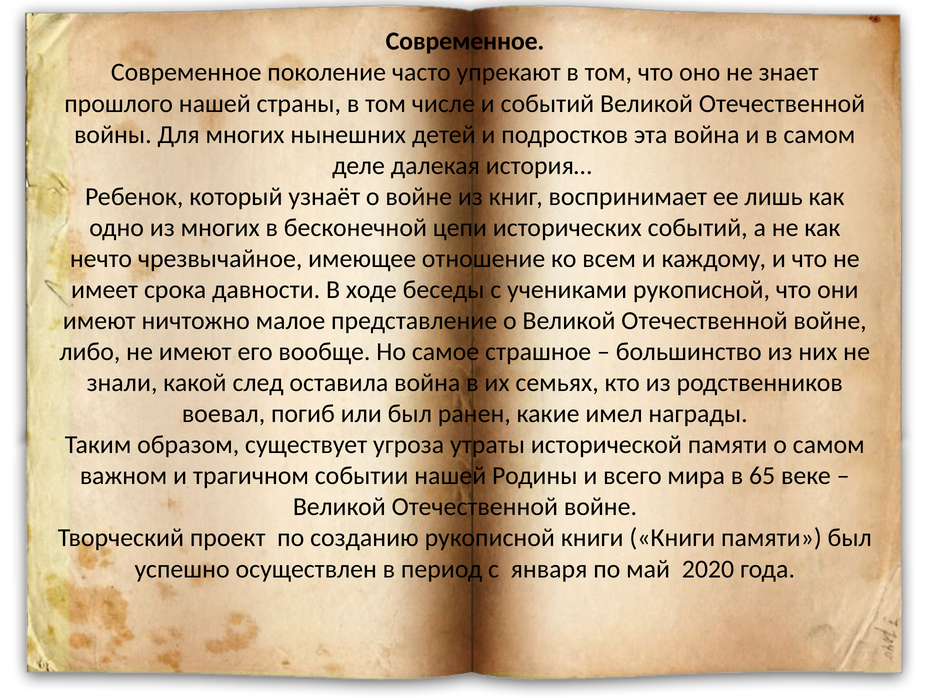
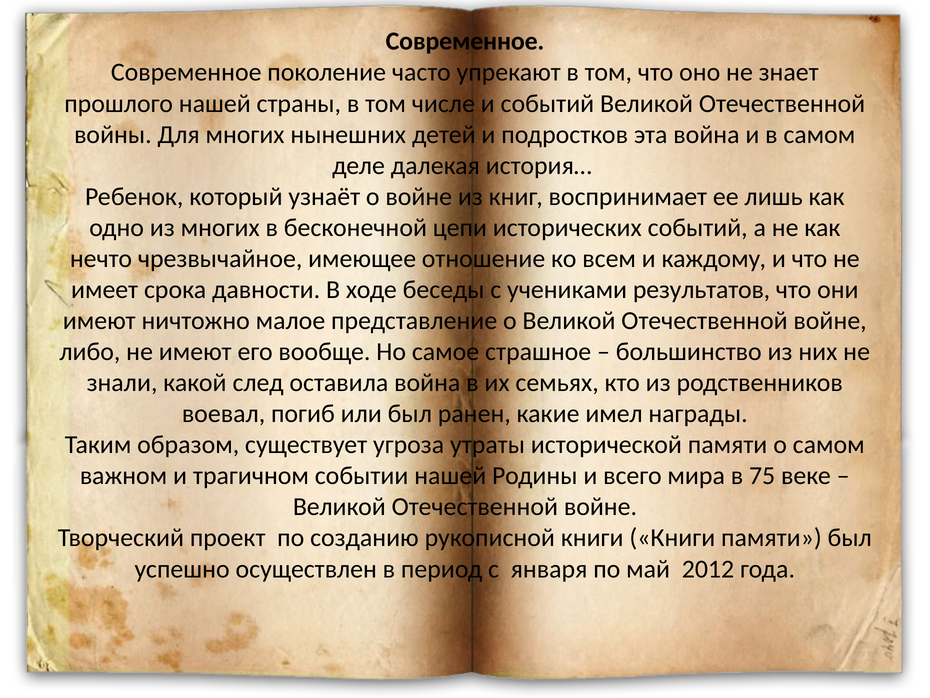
учениками рукописной: рукописной -> результатов (702, 289)
65: 65 -> 75 (762, 476)
2020: 2020 -> 2012 (708, 569)
